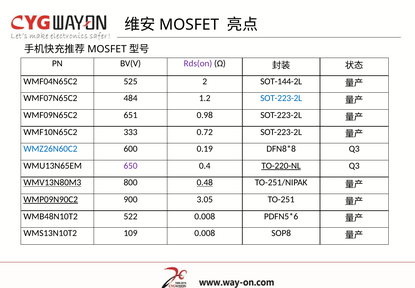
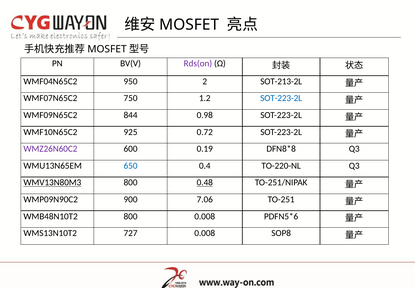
525: 525 -> 950 (131, 81)
SOT-144-2L: SOT-144-2L -> SOT-213-2L (281, 81)
484: 484 -> 750 (131, 98)
651: 651 -> 844 (131, 115)
333: 333 -> 925 (131, 132)
WMZ26N60C2 colour: blue -> purple (50, 149)
650 colour: purple -> blue (131, 166)
TO-220-NL underline: present -> none (281, 166)
WMP09N90C2 underline: present -> none (51, 200)
3.05: 3.05 -> 7.06 (205, 200)
WMB48N10T2 522: 522 -> 800 (131, 216)
109: 109 -> 727 (131, 233)
